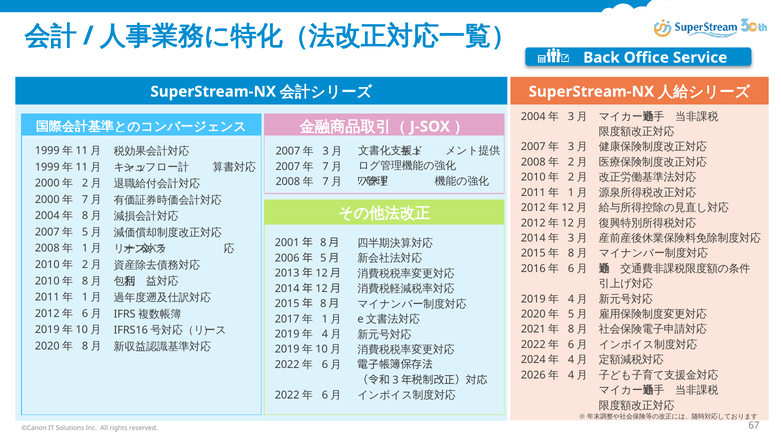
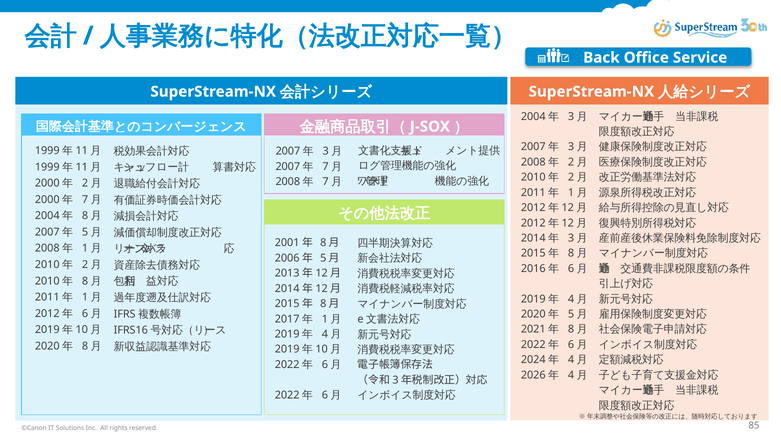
67: 67 -> 85 (754, 426)
